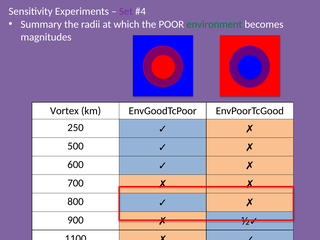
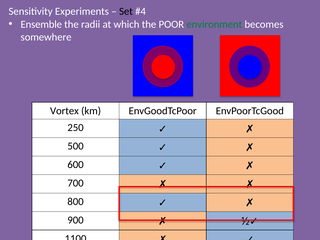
Set colour: purple -> black (126, 11)
Summary: Summary -> Ensemble (41, 24)
magnitudes: magnitudes -> somewhere (46, 37)
